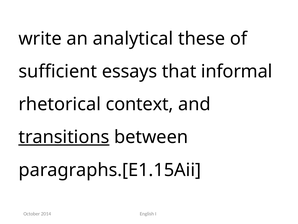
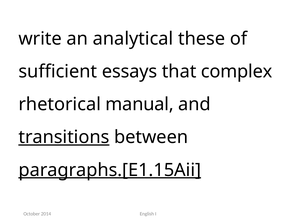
informal: informal -> complex (237, 71)
context: context -> manual (140, 104)
paragraphs.[E1.15Aii underline: none -> present (110, 170)
